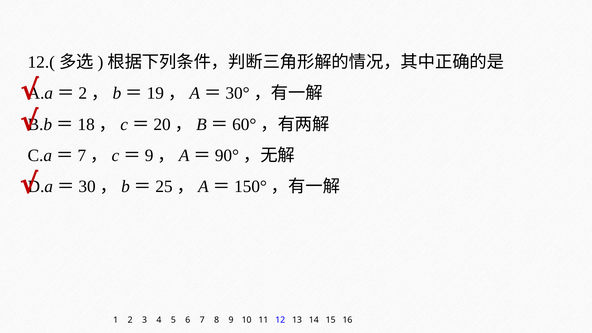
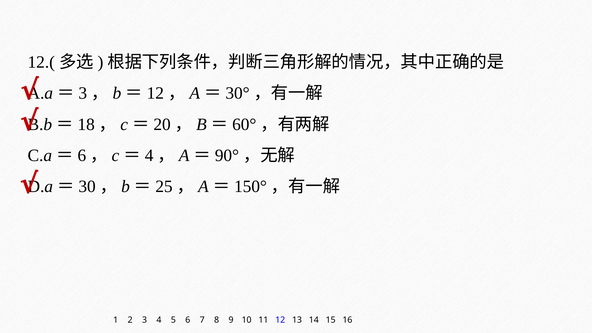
2: 2 -> 3 (83, 93)
19: 19 -> 12 (155, 93)
7: 7 -> 6 (82, 155)
9: 9 -> 4 (149, 155)
